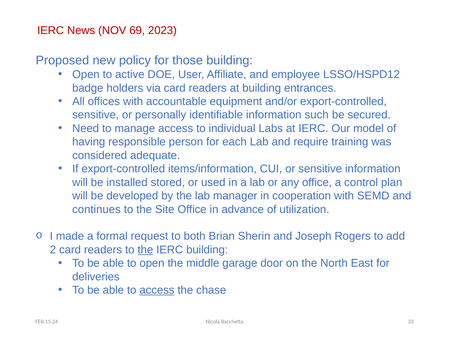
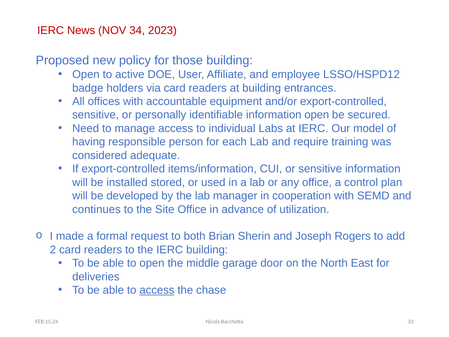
69: 69 -> 34 (137, 30)
information such: such -> open (317, 115)
the underline: present -> none (145, 250)
